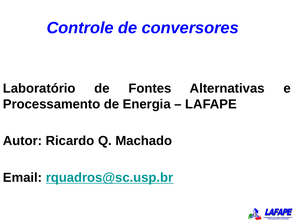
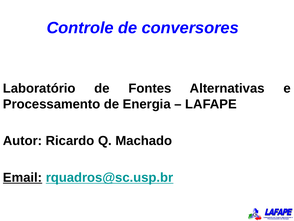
Email underline: none -> present (23, 177)
